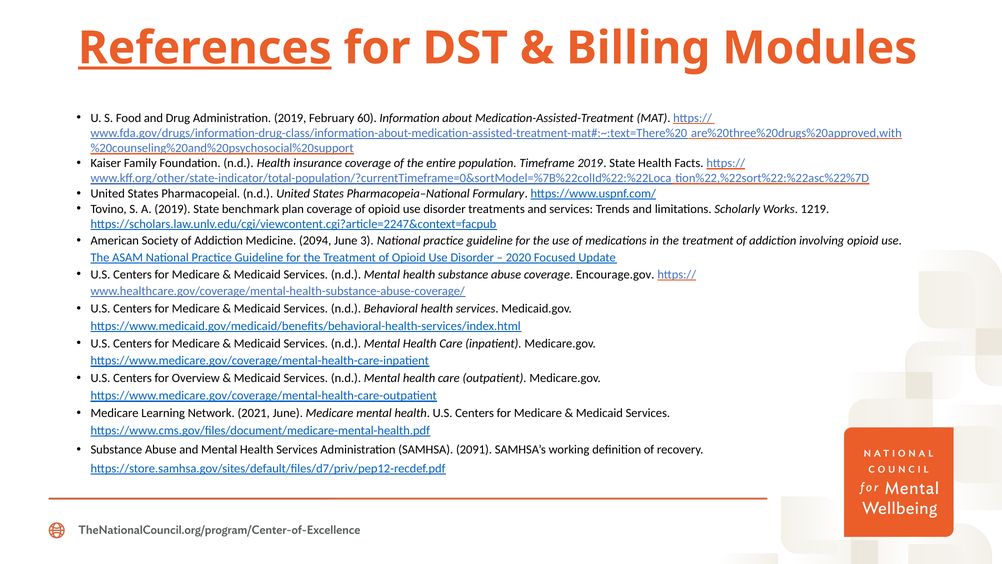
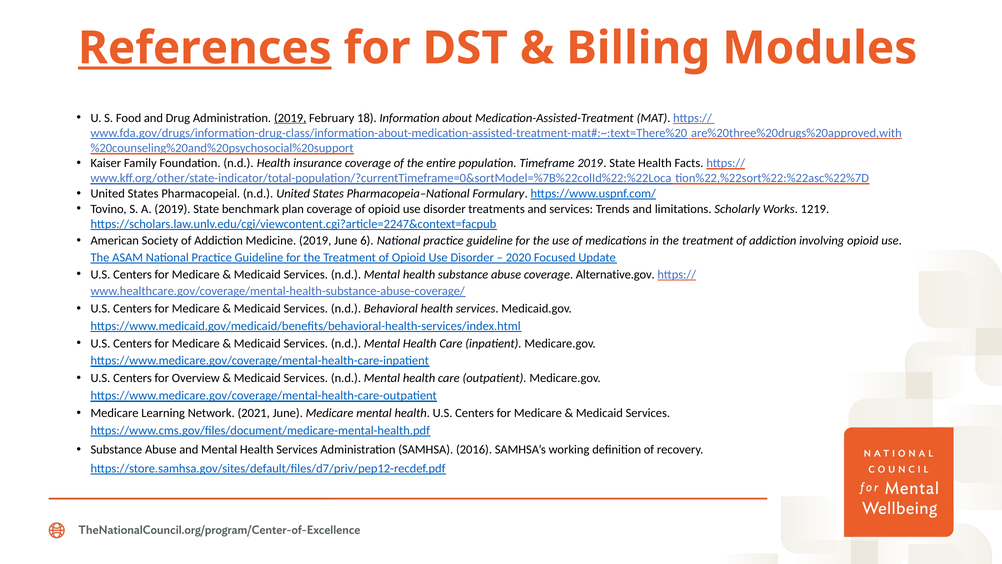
2019 underline: none -> present (290, 118)
60: 60 -> 18 (367, 118)
Medicine 2094: 2094 -> 2019 (315, 241)
3: 3 -> 6 (367, 241)
Encourage.gov: Encourage.gov -> Alternative.gov (615, 274)
2091: 2091 -> 2016 (474, 449)
